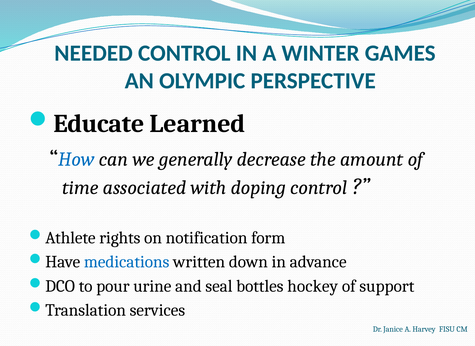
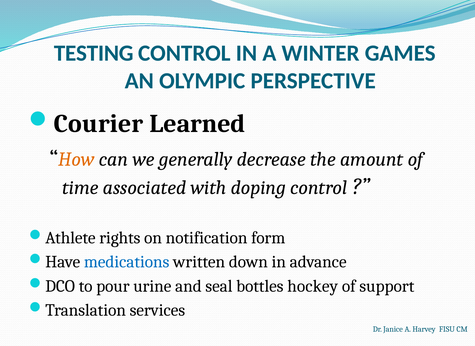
NEEDED: NEEDED -> TESTING (94, 53)
Educate: Educate -> Courier (99, 124)
How colour: blue -> orange (76, 159)
